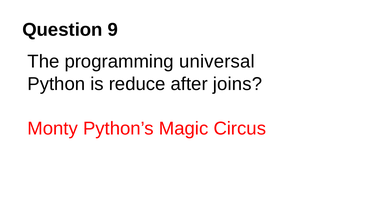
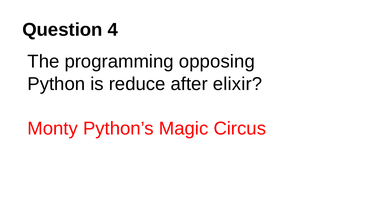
9: 9 -> 4 (113, 30)
universal: universal -> opposing (217, 62)
joins: joins -> elixir (238, 84)
